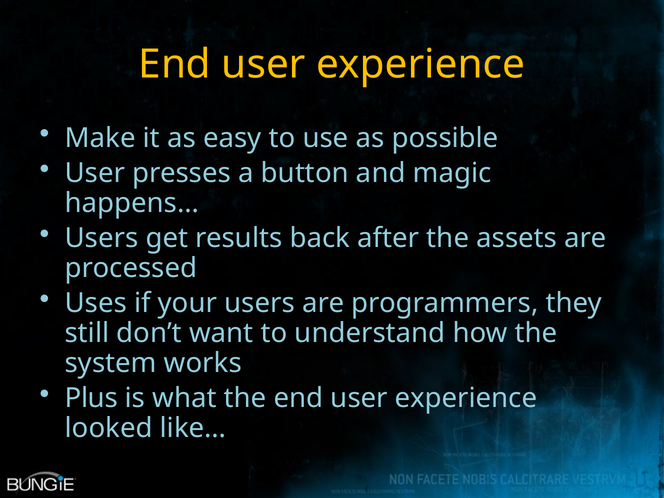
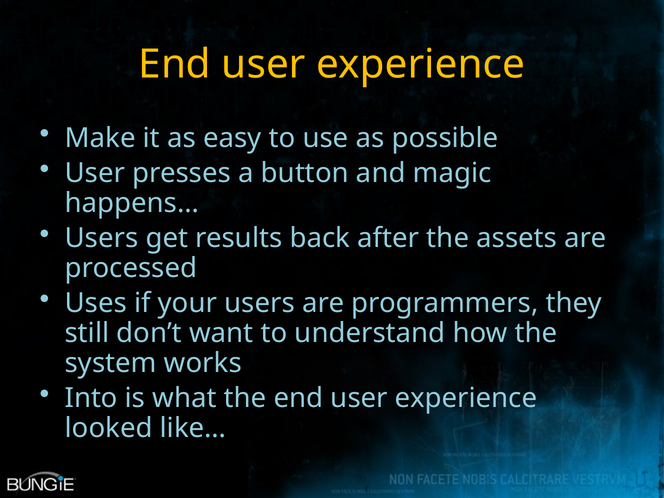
Plus: Plus -> Into (91, 398)
